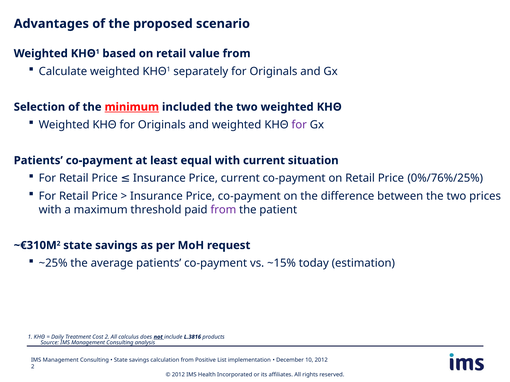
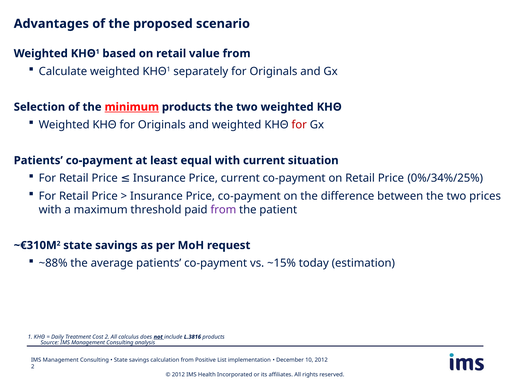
minimum included: included -> products (187, 107)
for colour: purple -> red (299, 125)
0%/76%/25%: 0%/76%/25% -> 0%/34%/25% (445, 178)
~25%: ~25% -> ~88% (53, 263)
